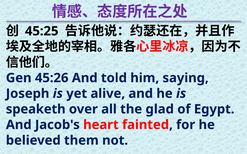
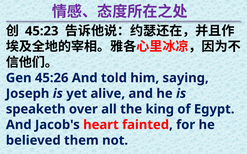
45:25: 45:25 -> 45:23 (42, 31)
glad: glad -> king (160, 109)
